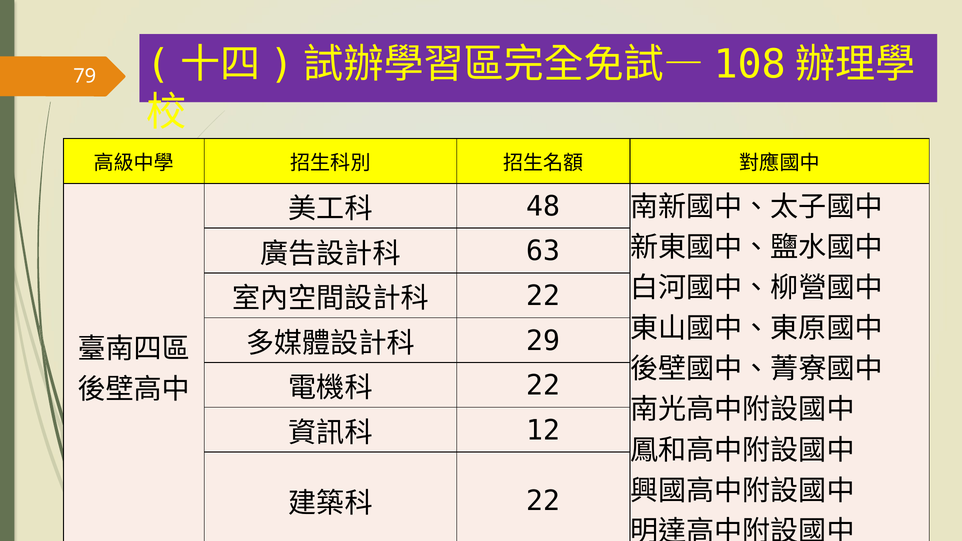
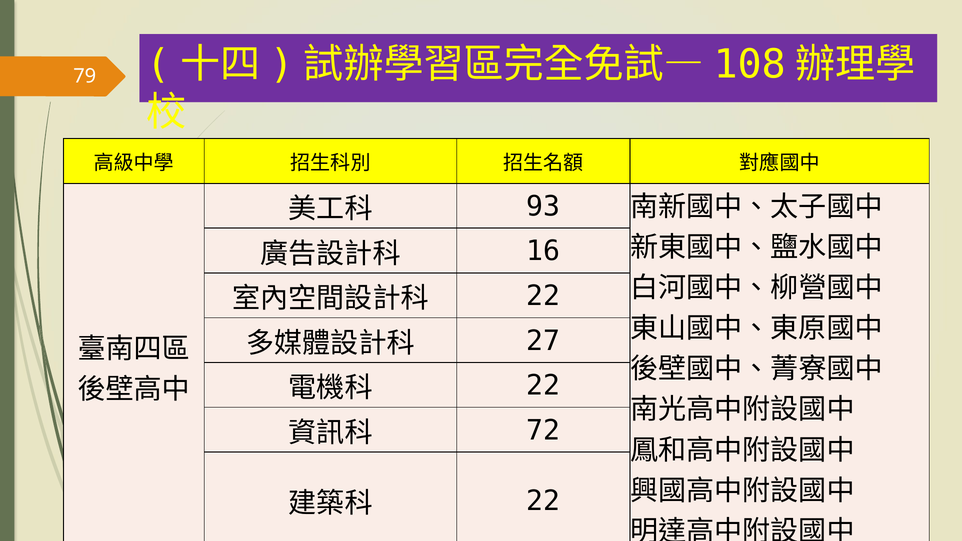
48: 48 -> 93 (543, 206)
63: 63 -> 16 (543, 251)
29: 29 -> 27 (543, 341)
12: 12 -> 72 (543, 430)
